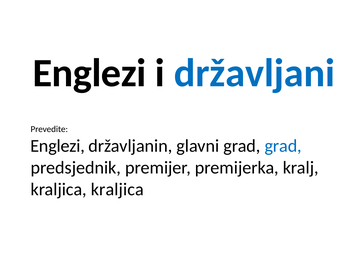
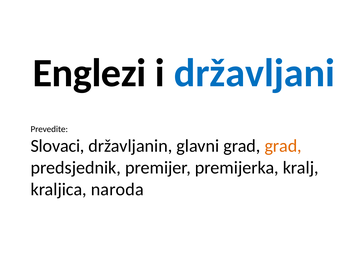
Englezi: Englezi -> Slovaci (58, 146)
grad colour: blue -> orange (283, 146)
kraljica kraljica: kraljica -> naroda (117, 190)
